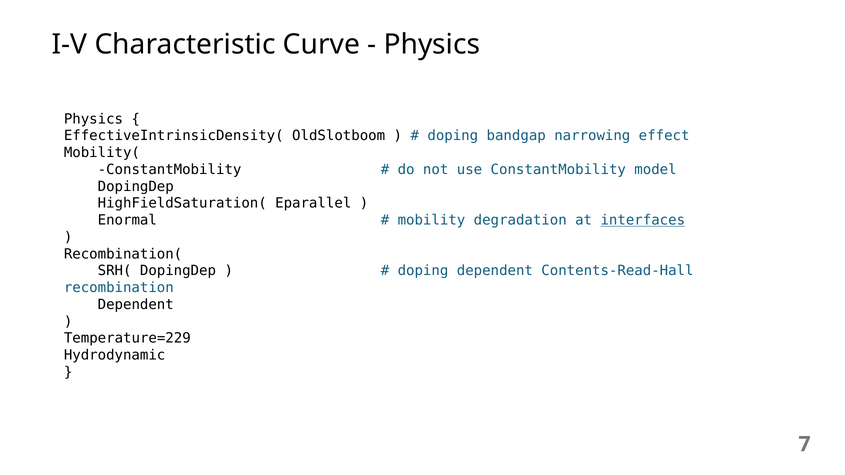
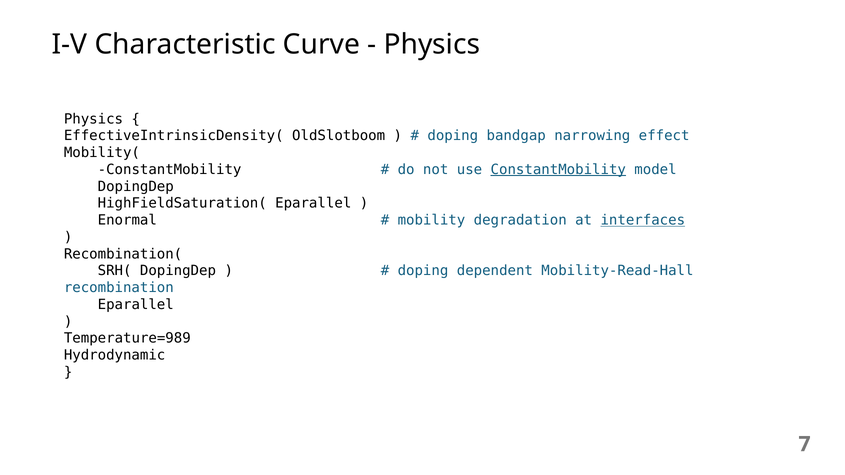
ConstantMobility underline: none -> present (558, 170)
Contents-Read-Hall: Contents-Read-Hall -> Mobility-Read-Hall (617, 271)
Dependent: Dependent -> Eparallel (136, 305)
Temperature=229: Temperature=229 -> Temperature=989 (127, 339)
